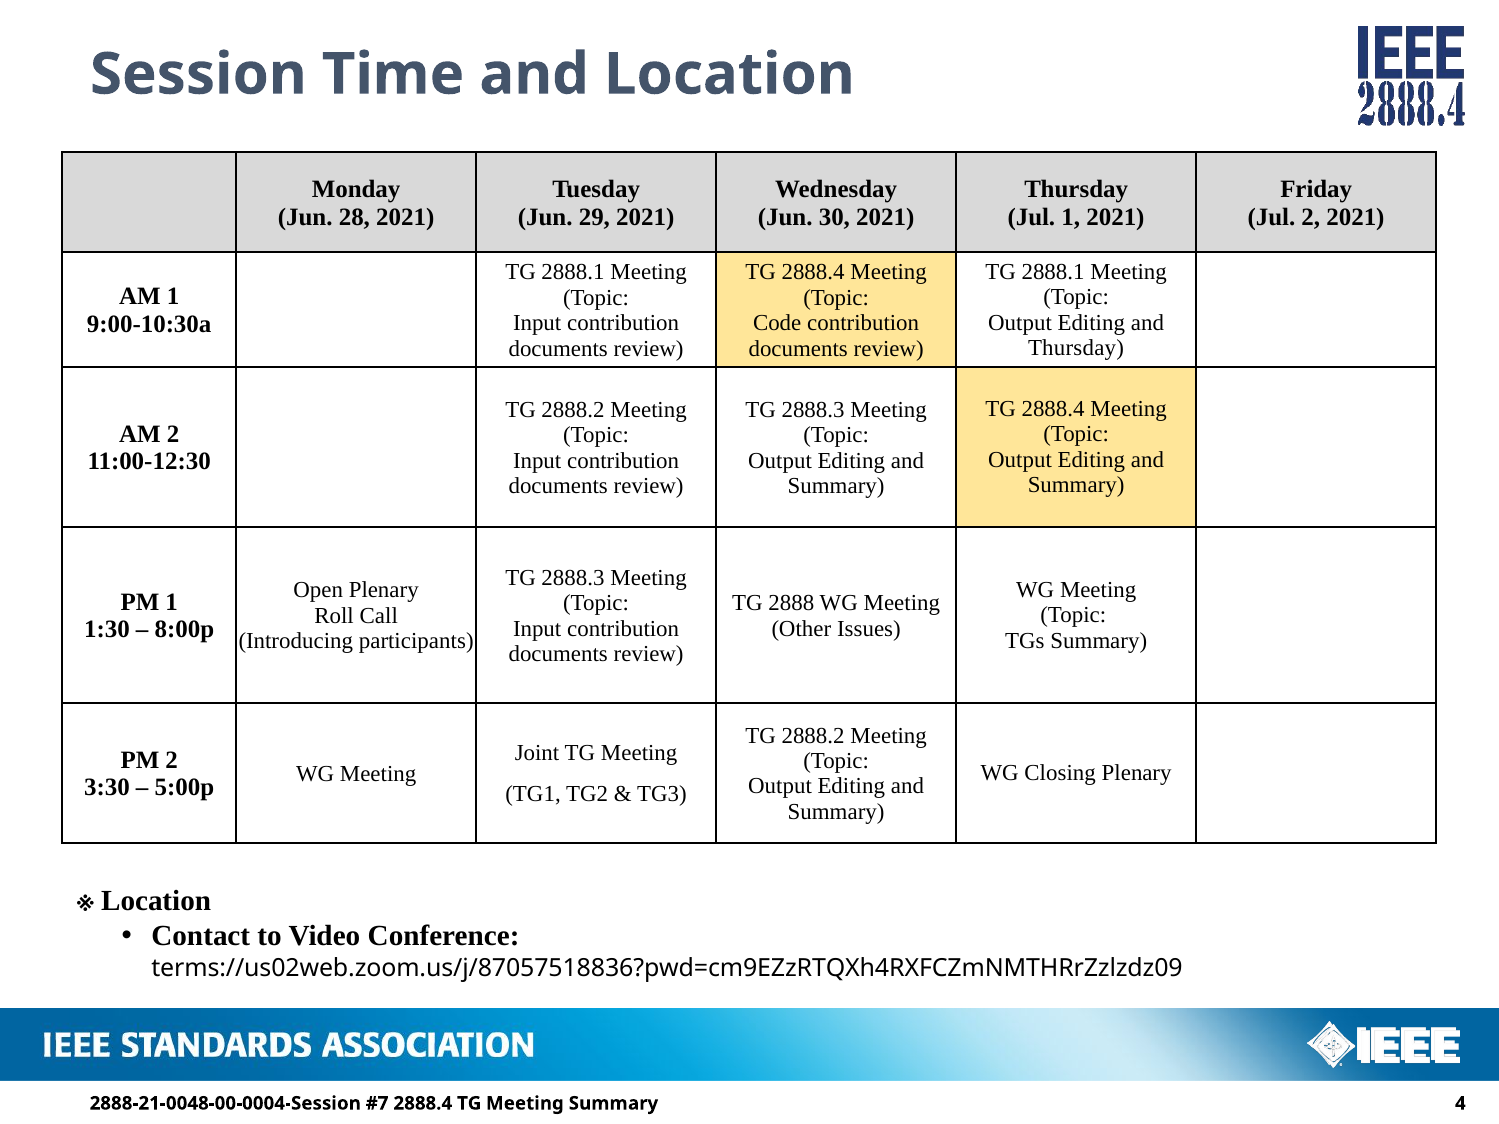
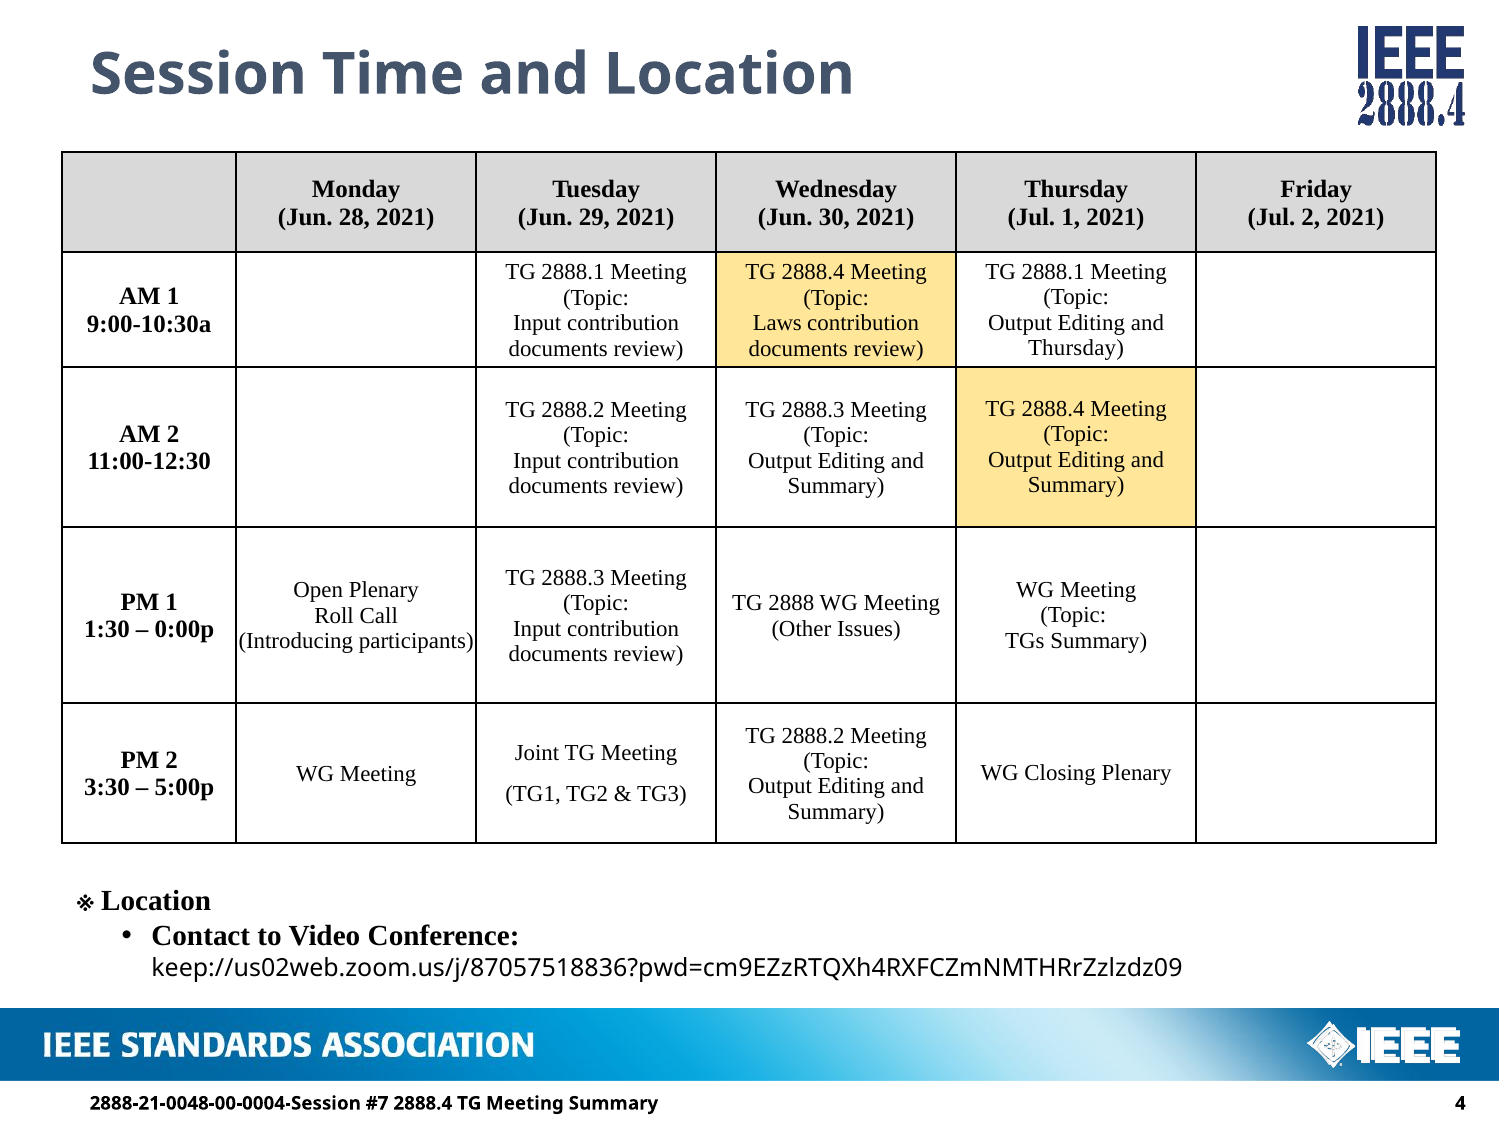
Code: Code -> Laws (777, 323)
8:00p: 8:00p -> 0:00p (184, 630)
terms://us02web.zoom.us/j/87057518836?pwd=cm9EZzRTQXh4RXFCZmNMTHRrZzlzdz09: terms://us02web.zoom.us/j/87057518836?pwd=cm9EZzRTQXh4RXFCZmNMTHRrZzlzdz09 -> keep://us02web.zoom.us/j/87057518836?pwd=cm9EZzRTQXh4RXFCZmNMTHRrZzlzdz09 (667, 968)
